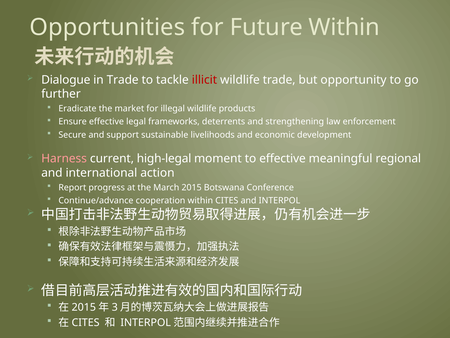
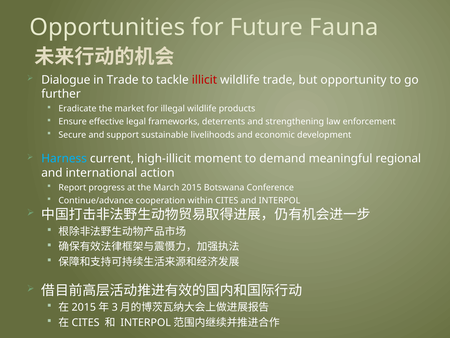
Future Within: Within -> Fauna (344, 27)
Harness colour: pink -> light blue (64, 158)
high-legal: high-legal -> high-illicit (164, 158)
to effective: effective -> demand (282, 158)
